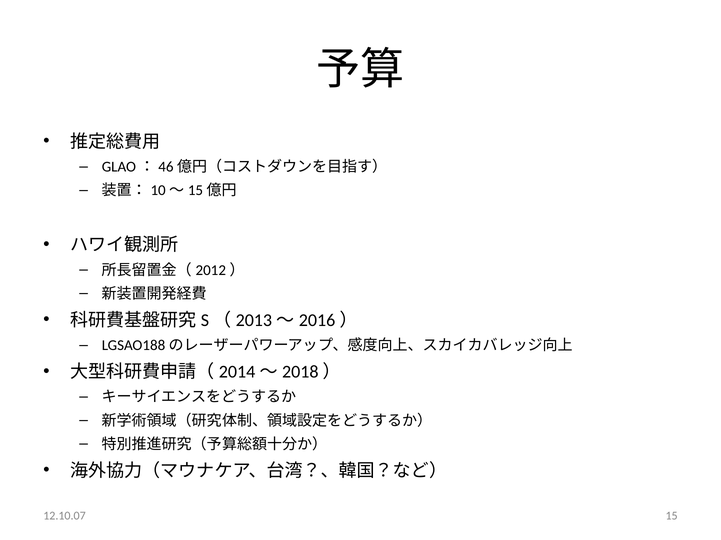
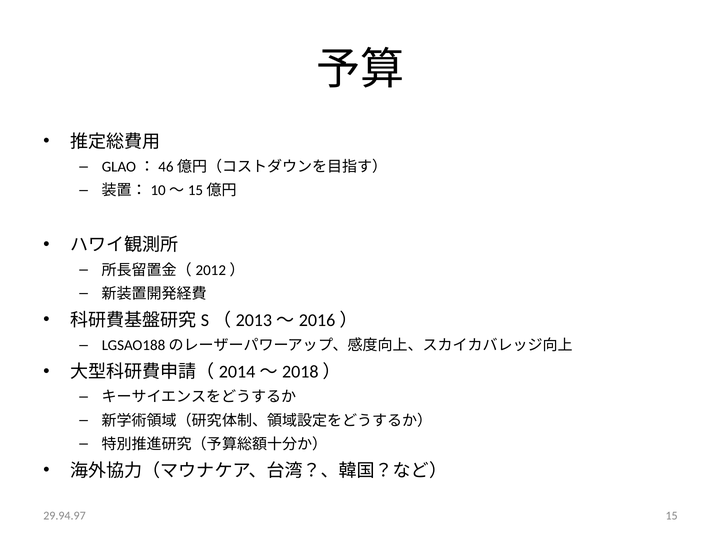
12.10.07: 12.10.07 -> 29.94.97 (64, 516)
